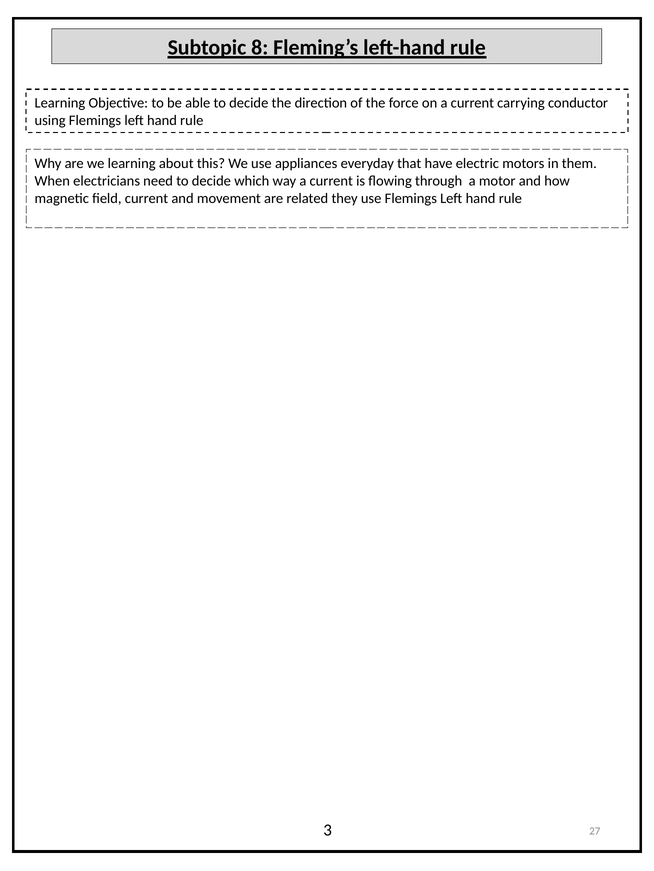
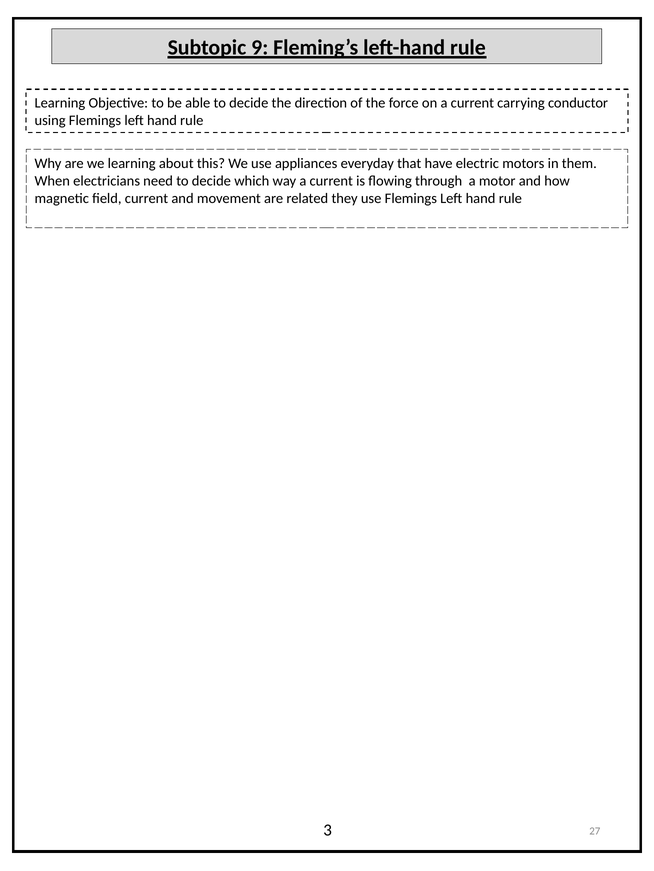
8: 8 -> 9 (260, 48)
